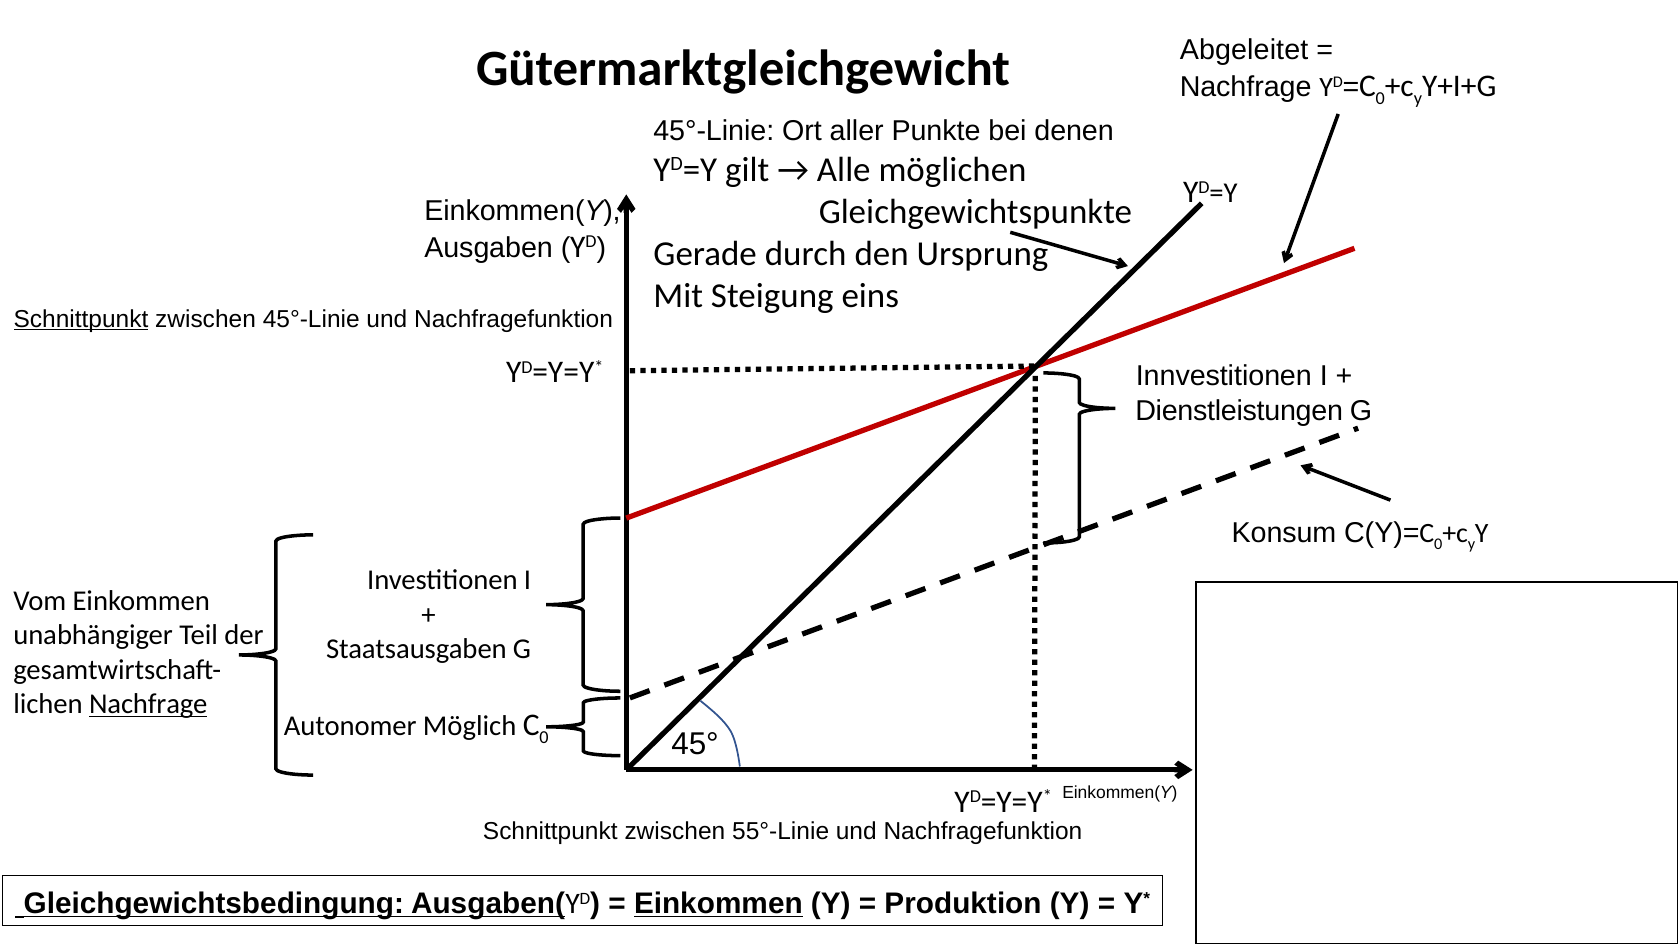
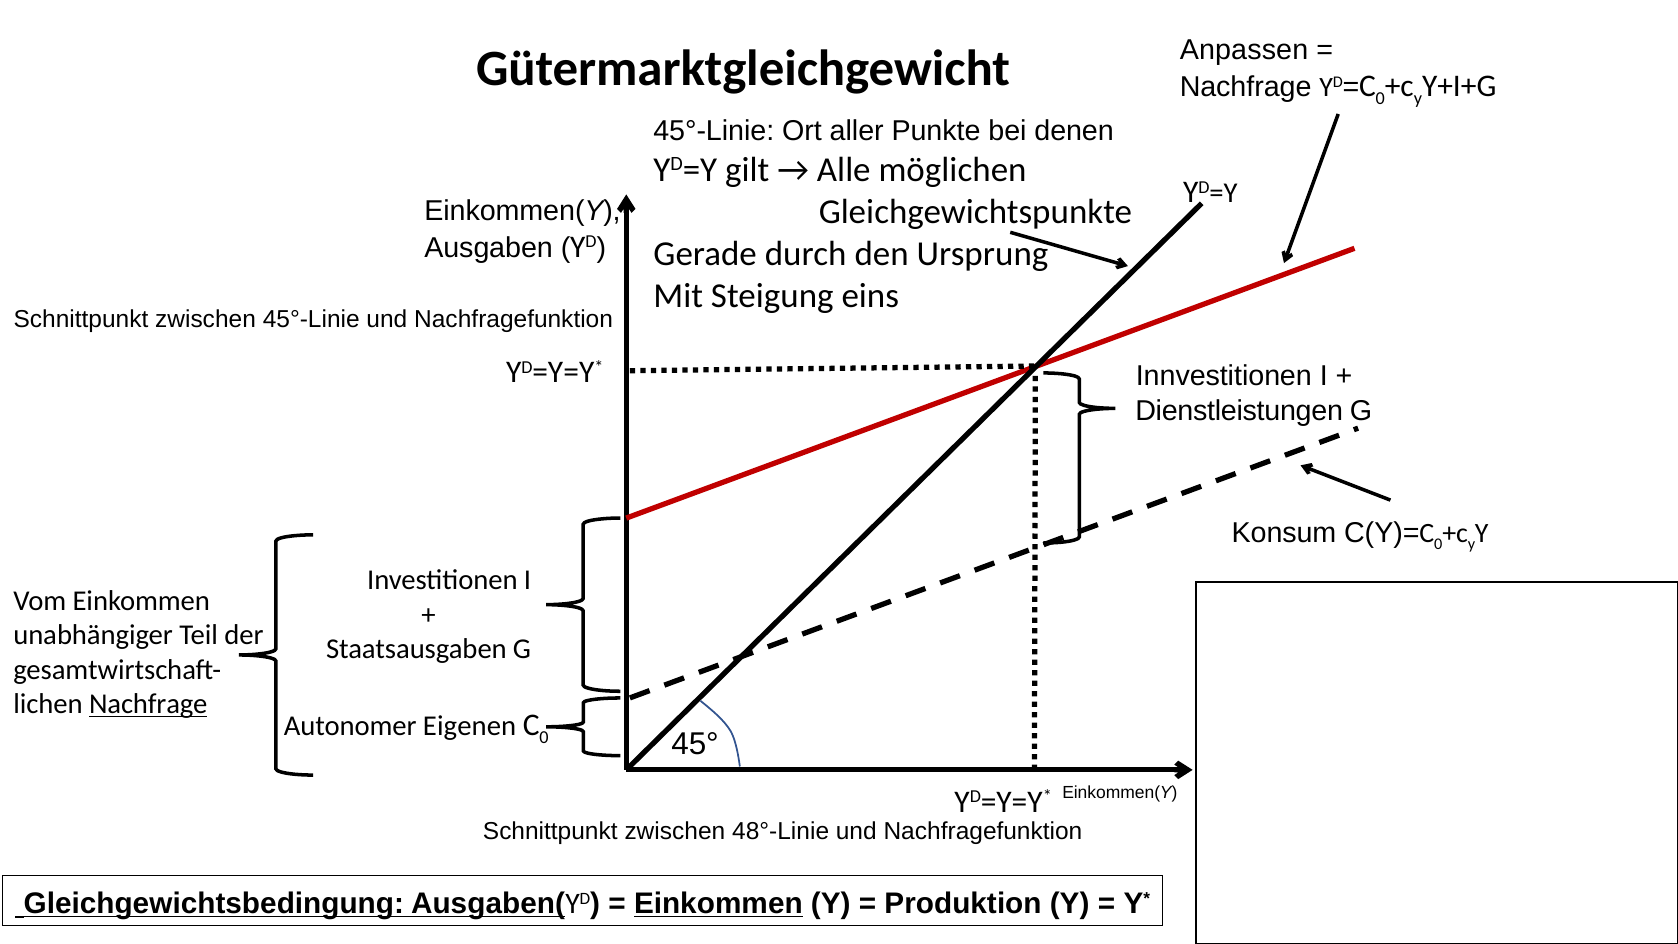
Abgeleitet: Abgeleitet -> Anpassen (1244, 50)
Schnittpunkt underline: present -> none (81, 319)
Möglich: Möglich -> Eigenen (470, 726)
55°-Linie: 55°-Linie -> 48°-Linie (781, 831)
